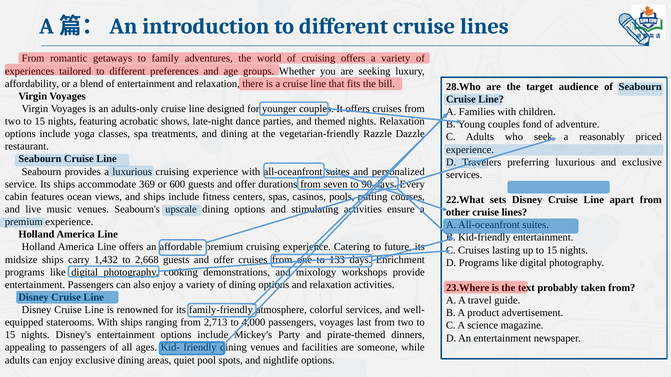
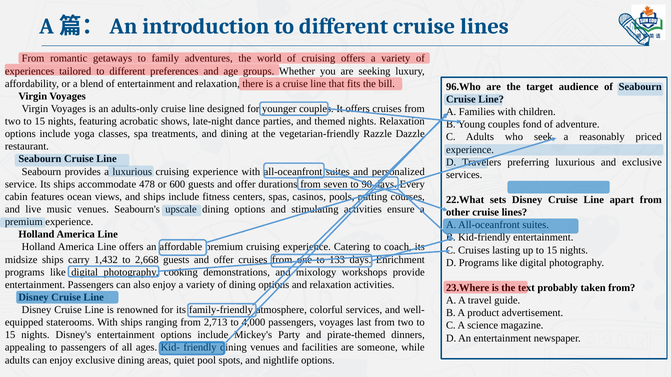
28.Who: 28.Who -> 96.Who (463, 87)
369: 369 -> 478 (147, 184)
future: future -> coach (398, 247)
